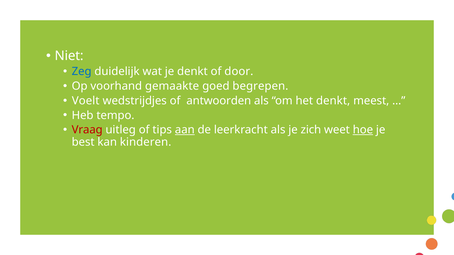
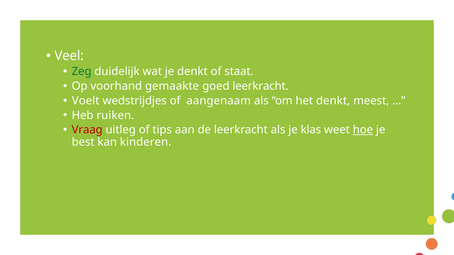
Niet: Niet -> Veel (69, 56)
Zeg colour: blue -> green (82, 72)
door: door -> staat (239, 72)
goed begrepen: begrepen -> leerkracht (261, 86)
antwoorden: antwoorden -> aangenaam (219, 101)
tempo: tempo -> ruiken (115, 115)
aan underline: present -> none (185, 130)
zich: zich -> klas (311, 130)
